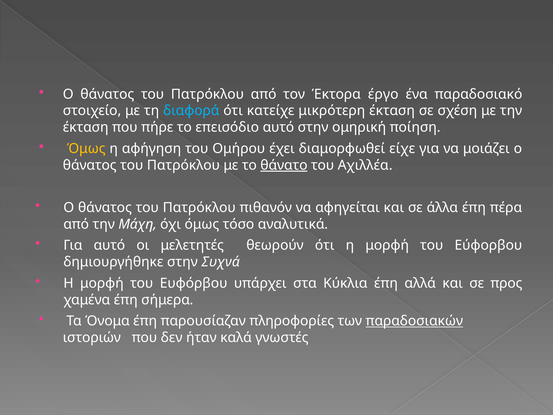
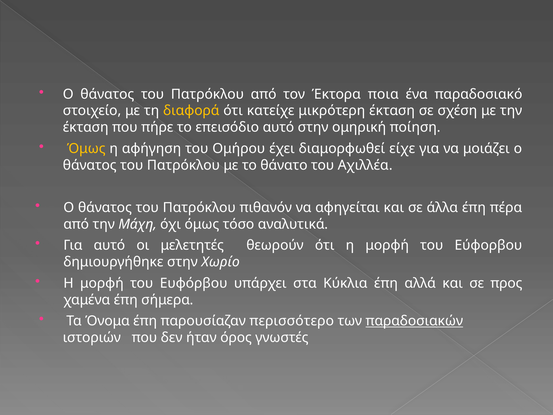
έργο: έργο -> ποια (383, 94)
διαφορά colour: light blue -> yellow (191, 111)
θάνατο underline: present -> none (284, 165)
Συχνά: Συχνά -> Χωρίο (221, 262)
πληροφορίες: πληροφορίες -> περισσότερο (292, 321)
καλά: καλά -> όρος (236, 337)
